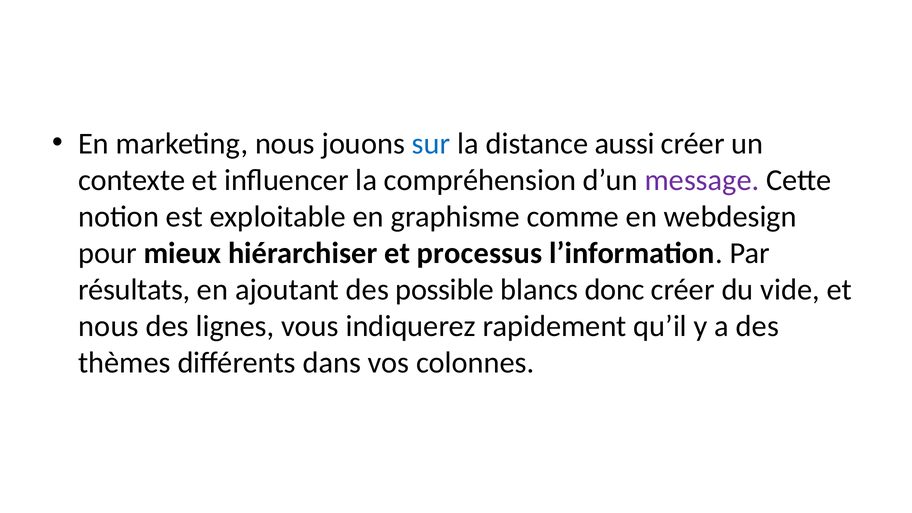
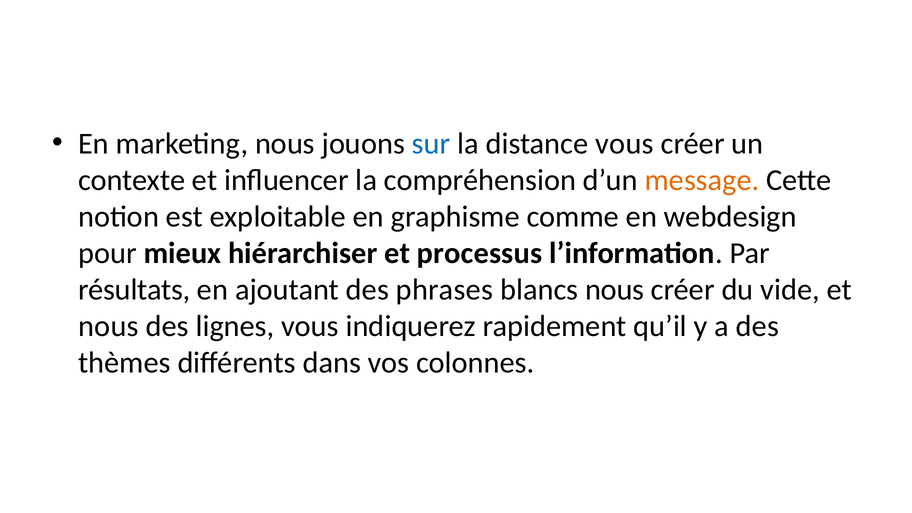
distance aussi: aussi -> vous (624, 144)
message colour: purple -> orange (702, 180)
possible: possible -> phrases (444, 290)
blancs donc: donc -> nous (615, 290)
